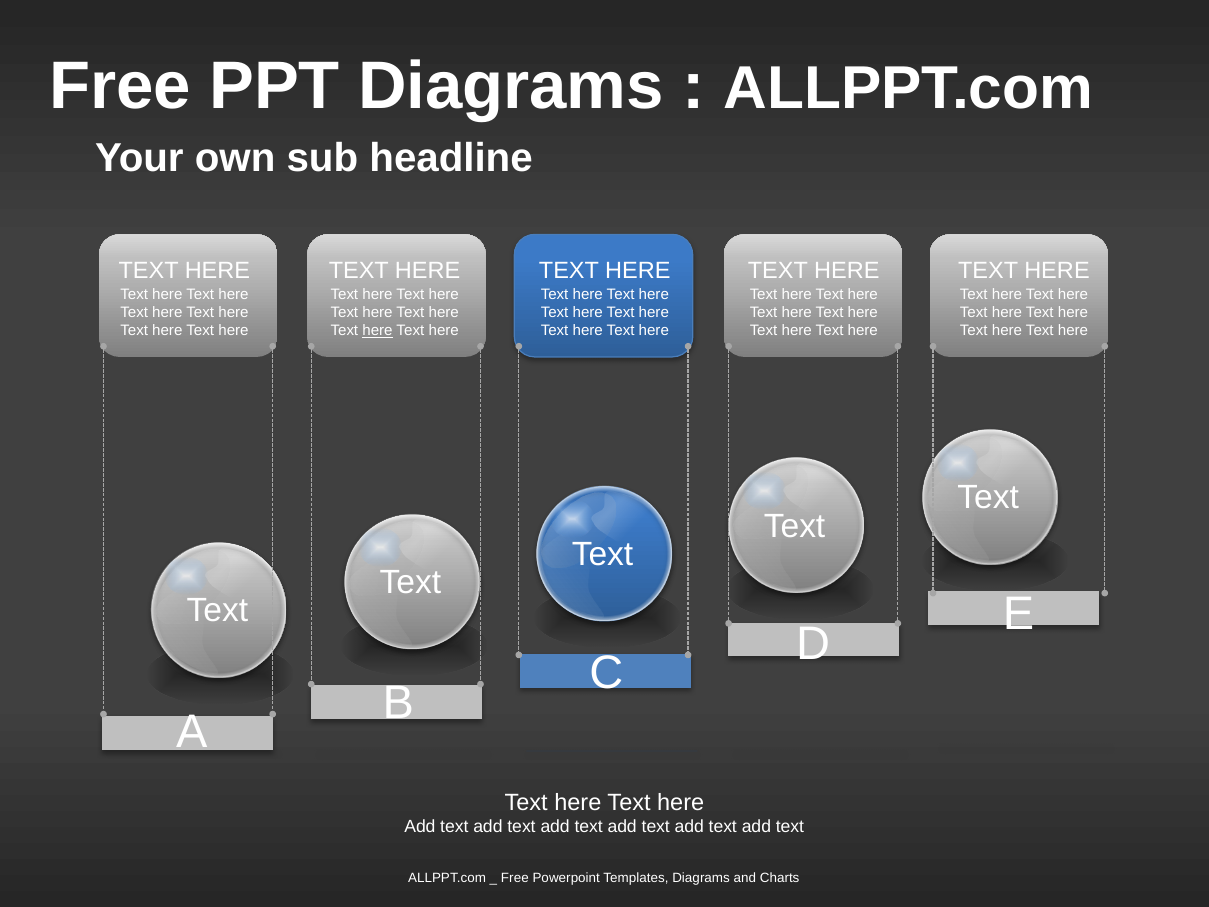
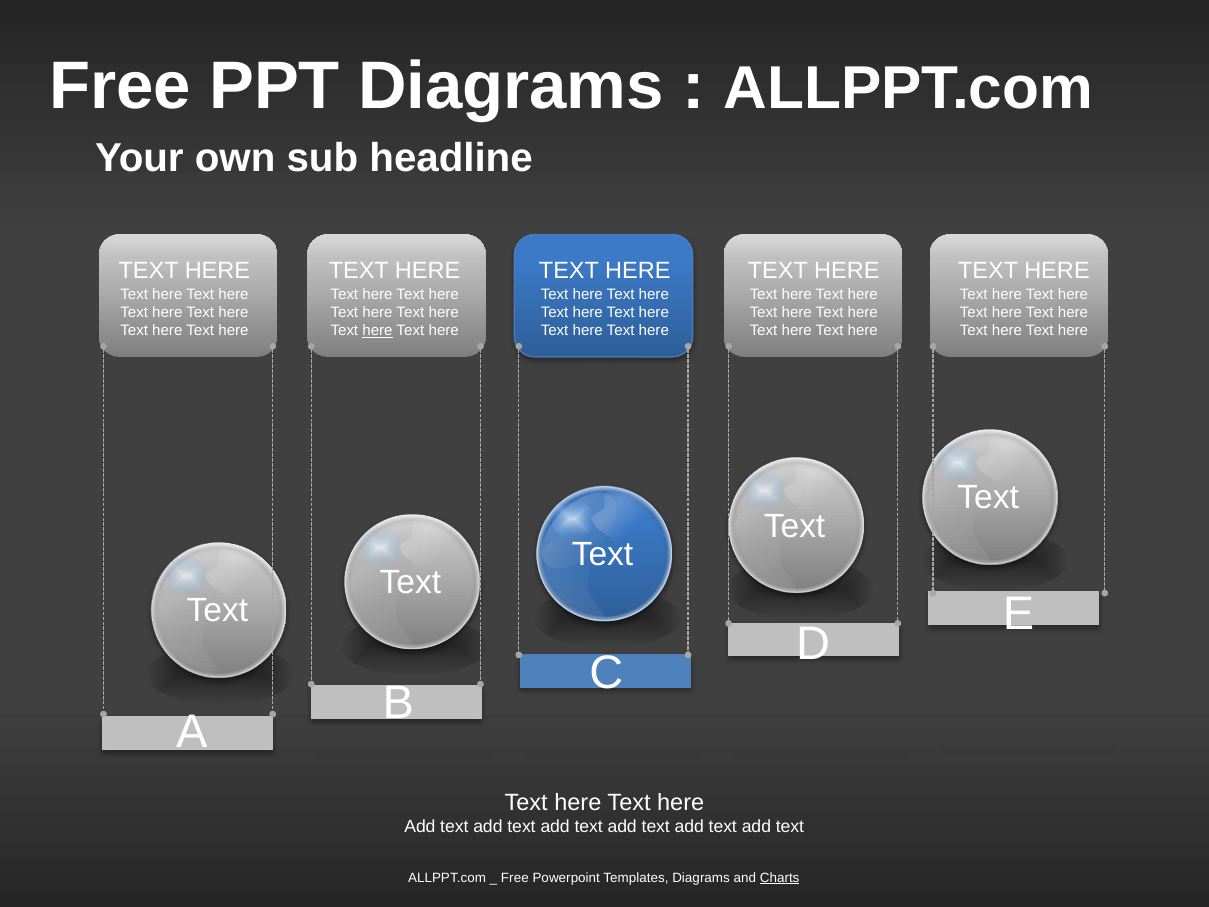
Charts underline: none -> present (780, 878)
